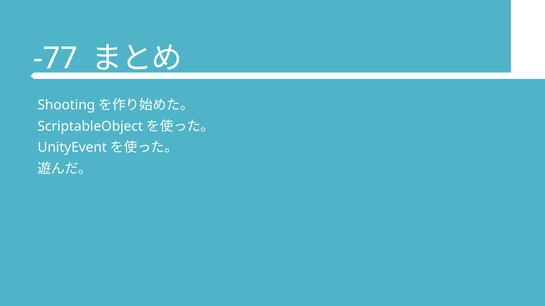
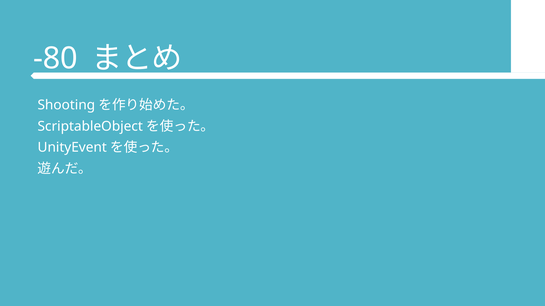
-77: -77 -> -80 (55, 59)
